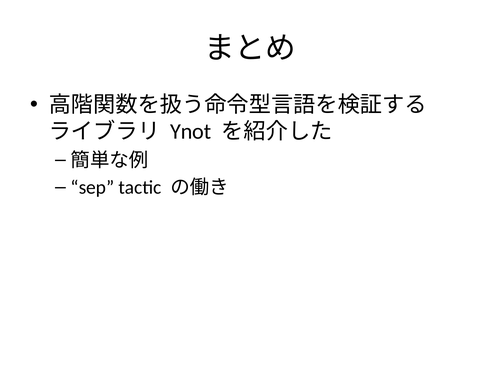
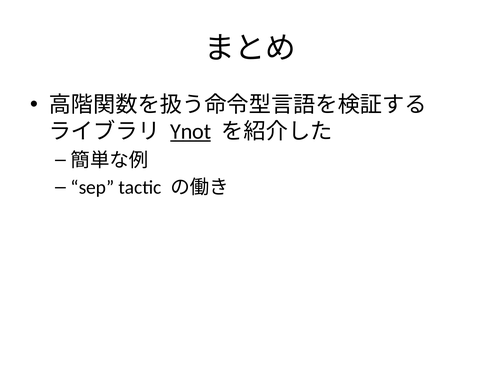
Ynot underline: none -> present (191, 132)
